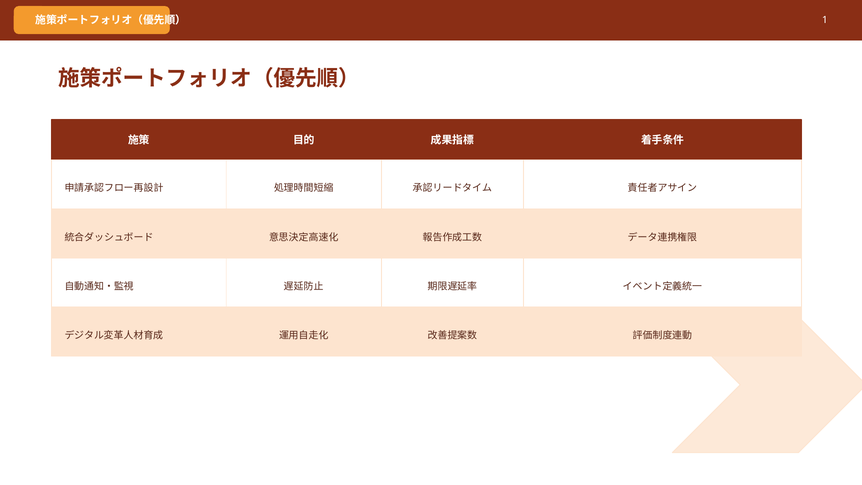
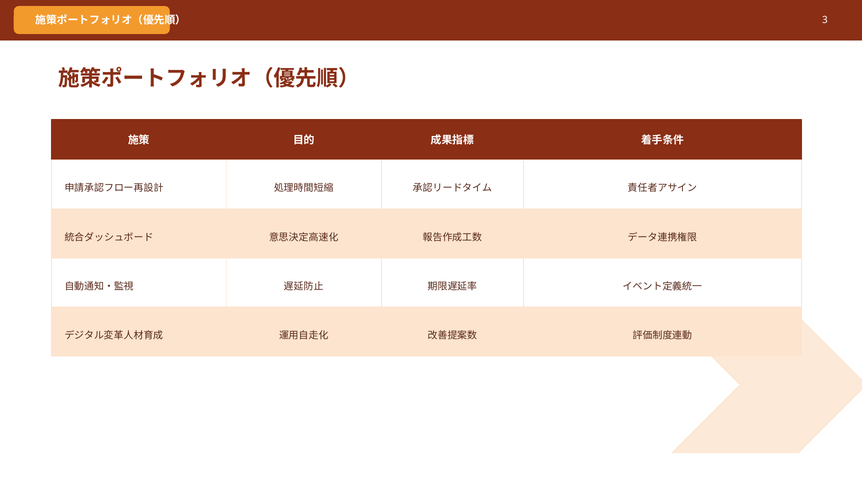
1: 1 -> 3 (825, 20)
